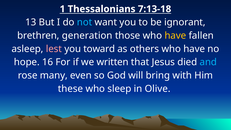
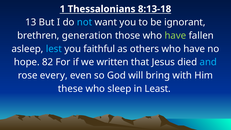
7:13-18: 7:13-18 -> 8:13-18 (155, 9)
have colour: yellow -> light green (175, 36)
lest colour: pink -> light blue (54, 49)
toward: toward -> faithful (99, 49)
16: 16 -> 82 (48, 62)
many: many -> every (54, 75)
Olive: Olive -> Least (158, 89)
